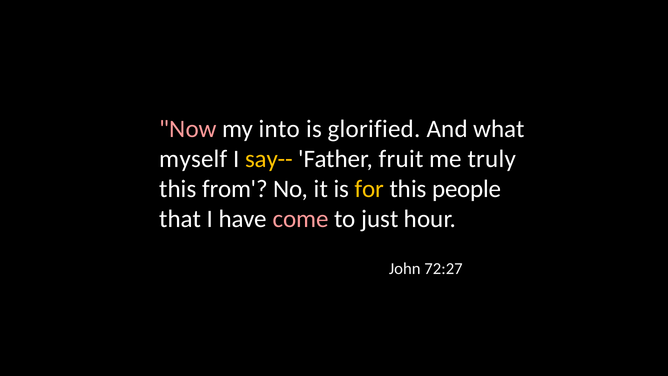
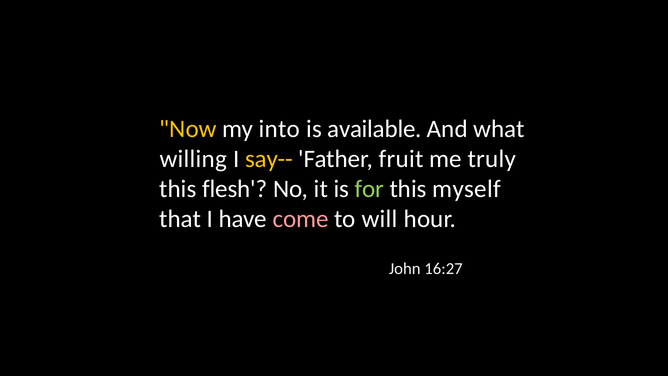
Now colour: pink -> yellow (188, 129)
glorified: glorified -> available (375, 129)
myself: myself -> willing (193, 159)
from: from -> flesh (235, 189)
for colour: yellow -> light green (369, 189)
people: people -> myself (467, 189)
just: just -> will (380, 219)
72:27: 72:27 -> 16:27 (444, 268)
